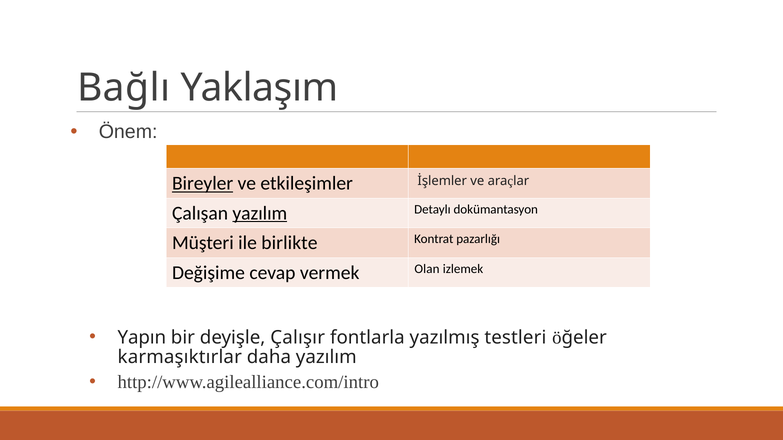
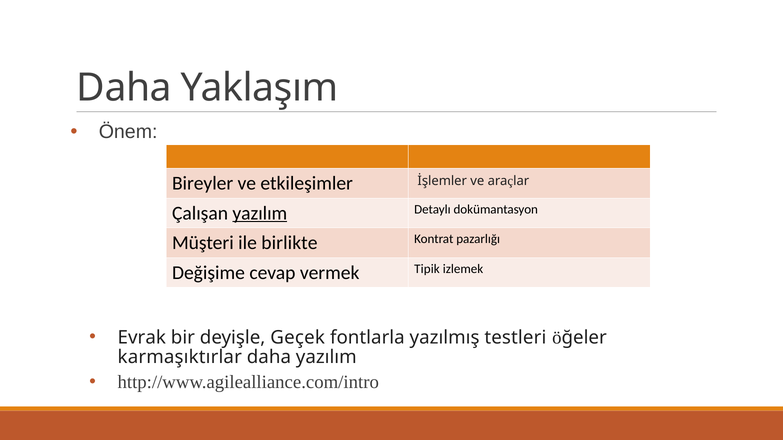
Bağlı: Bağlı -> Daha (124, 88)
Bireyler underline: present -> none (203, 184)
Olan: Olan -> Tipik (427, 269)
Yapın: Yapın -> Evrak (142, 338)
Çalışır: Çalışır -> Geçek (298, 338)
